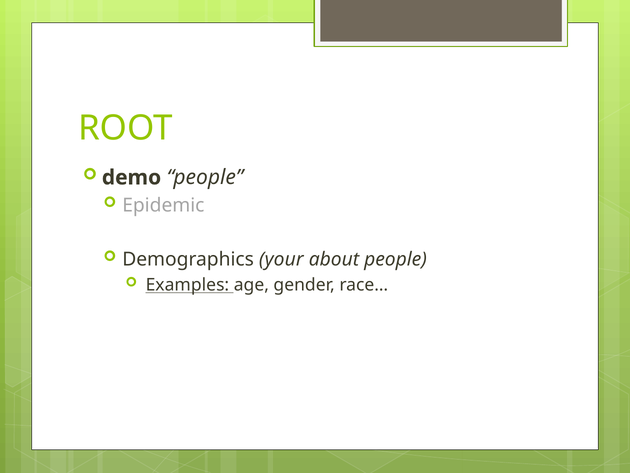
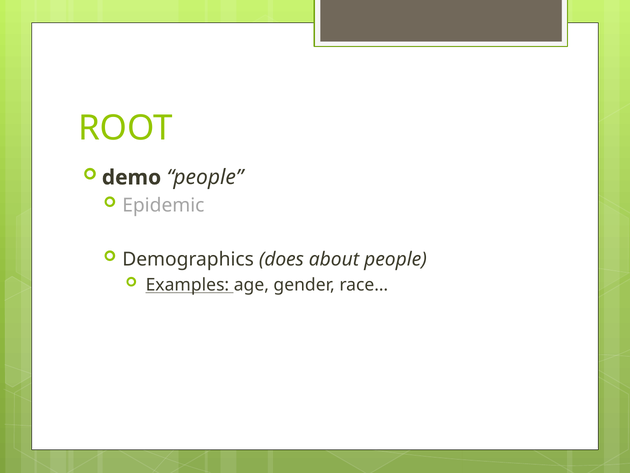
your: your -> does (281, 259)
